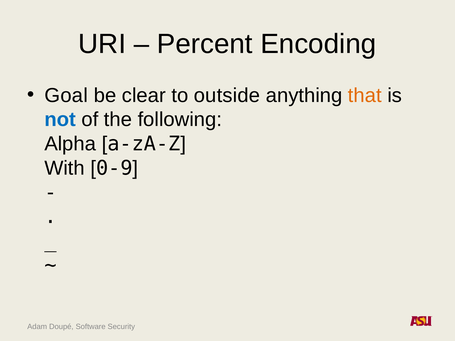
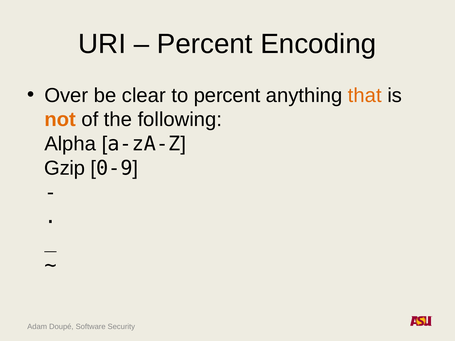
Goal: Goal -> Over (66, 95)
to outside: outside -> percent (227, 95)
not colour: blue -> orange (60, 120)
With: With -> Gzip (65, 168)
